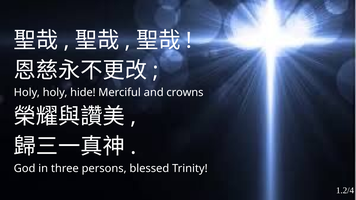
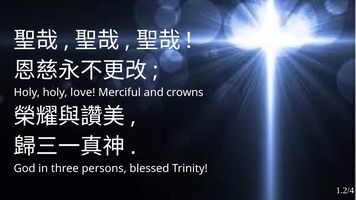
hide: hide -> love (83, 93)
